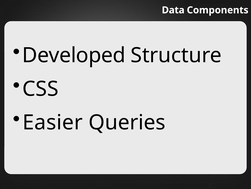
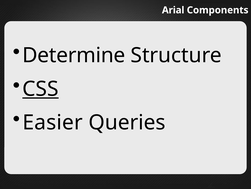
Data: Data -> Arial (173, 10)
Developed: Developed -> Determine (74, 55)
CSS underline: none -> present (40, 89)
